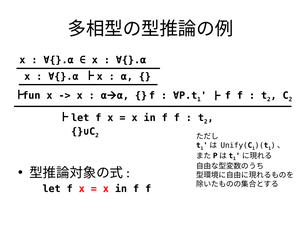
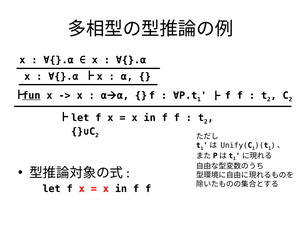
fun underline: none -> present (31, 95)
